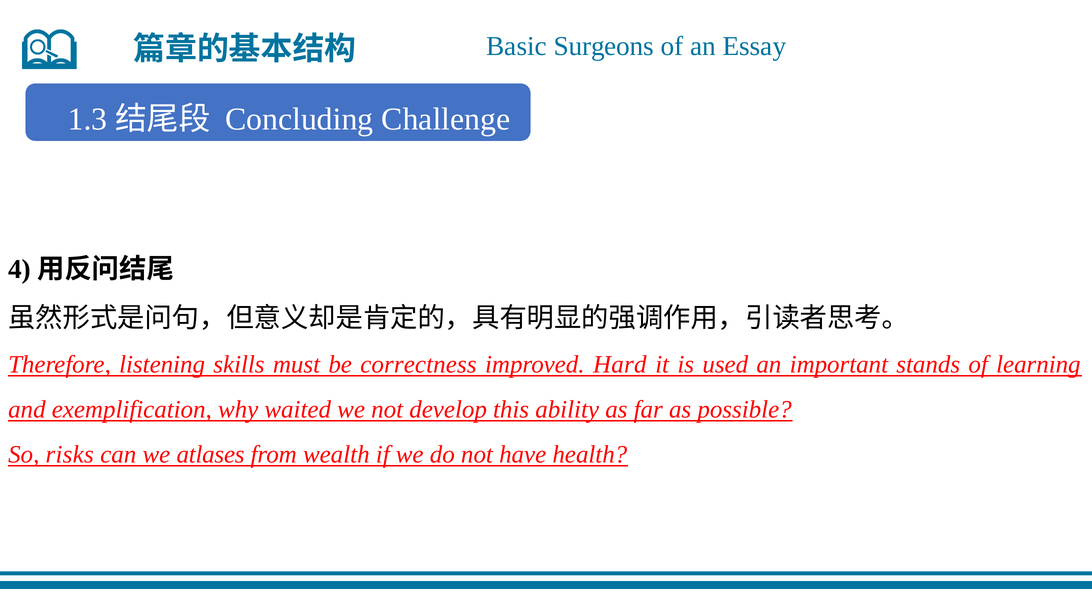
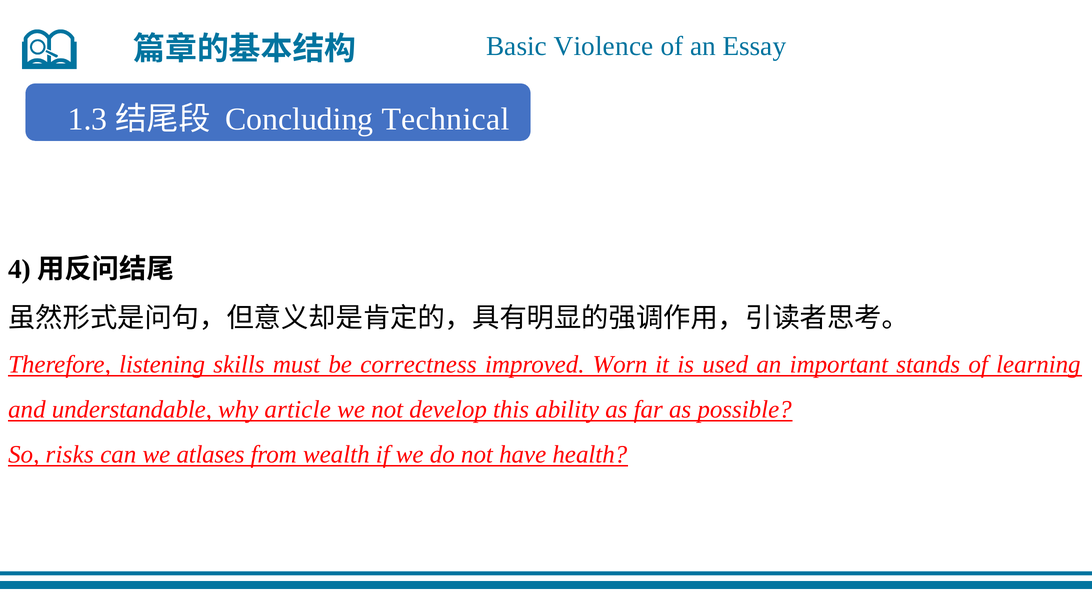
Surgeons: Surgeons -> Violence (604, 46)
Challenge: Challenge -> Technical (446, 119)
Hard: Hard -> Worn (620, 365)
exemplification: exemplification -> understandable (132, 410)
waited: waited -> article (298, 410)
